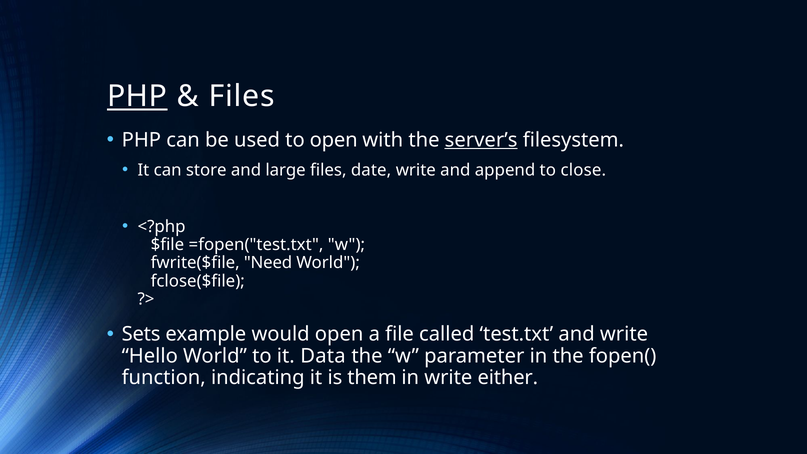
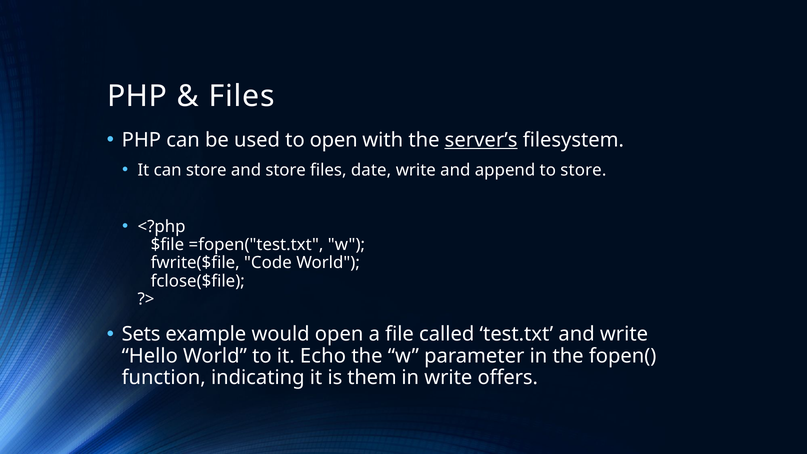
PHP underline: present -> none (137, 96)
and large: large -> store (286, 170)
to close: close -> store (583, 170)
Need: Need -> Code (268, 263)
Data: Data -> Echo (323, 356)
either: either -> offers (508, 378)
